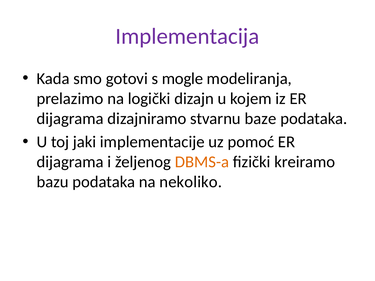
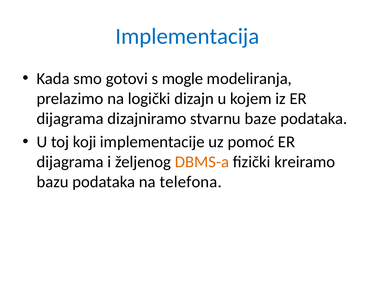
Implementacija colour: purple -> blue (187, 36)
jaki: jaki -> koji (85, 142)
nekoliko: nekoliko -> telefona (191, 182)
